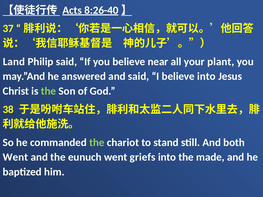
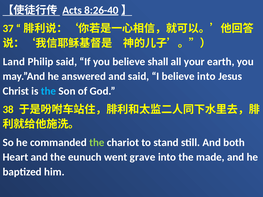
near: near -> shall (158, 62)
plant: plant -> earth (221, 62)
the colour: light green -> light blue (48, 91)
Went: Went -> Heart (15, 157)
griefs: griefs -> grave (143, 157)
